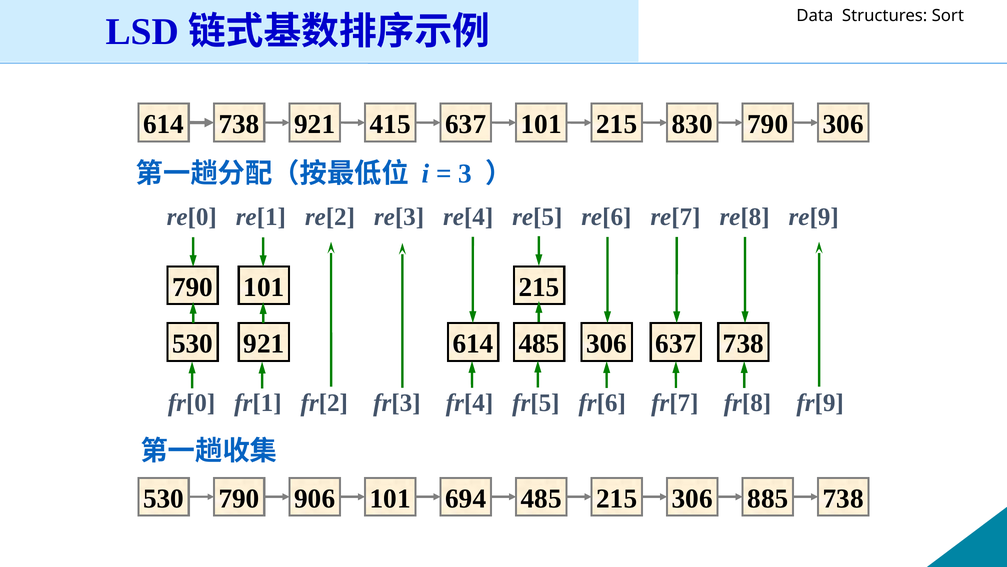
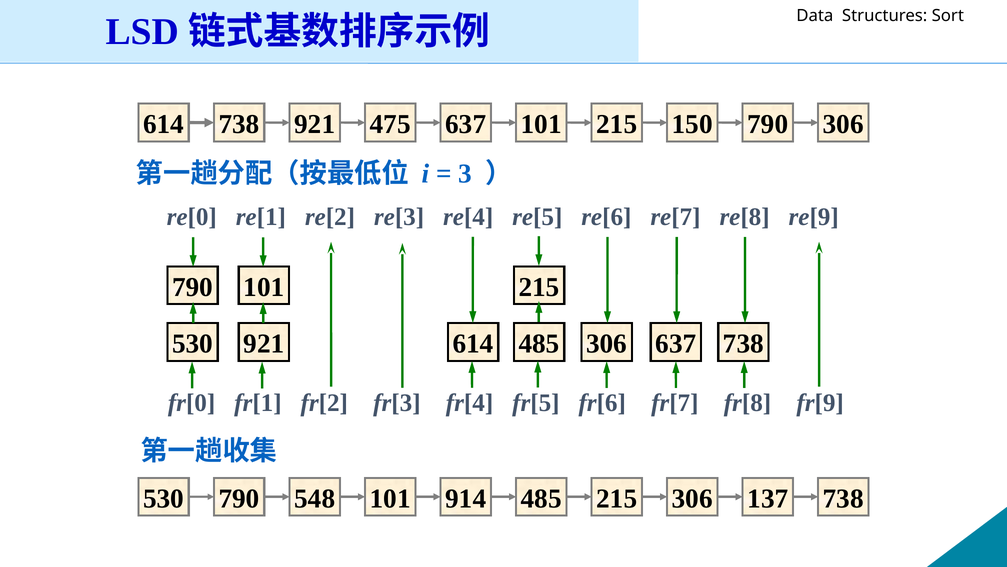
415: 415 -> 475 (390, 124)
830: 830 -> 150 (692, 124)
906: 906 -> 548 (315, 498)
694: 694 -> 914 (466, 498)
885: 885 -> 137 (768, 498)
